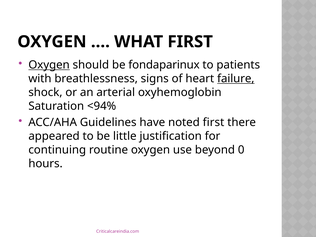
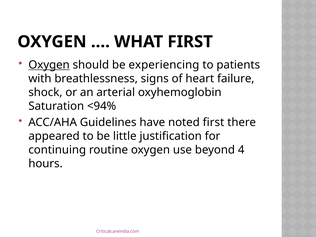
fondaparinux: fondaparinux -> experiencing (164, 65)
failure underline: present -> none (236, 79)
0: 0 -> 4 (241, 150)
